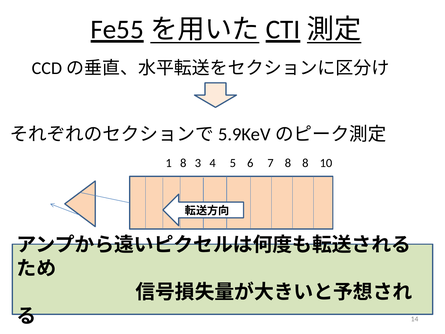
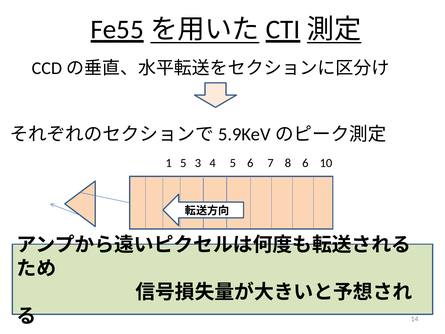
1 8: 8 -> 5 (183, 163)
8 8: 8 -> 6 (305, 163)
